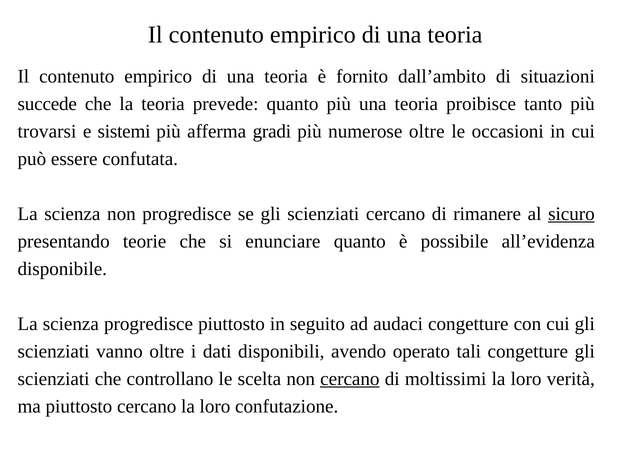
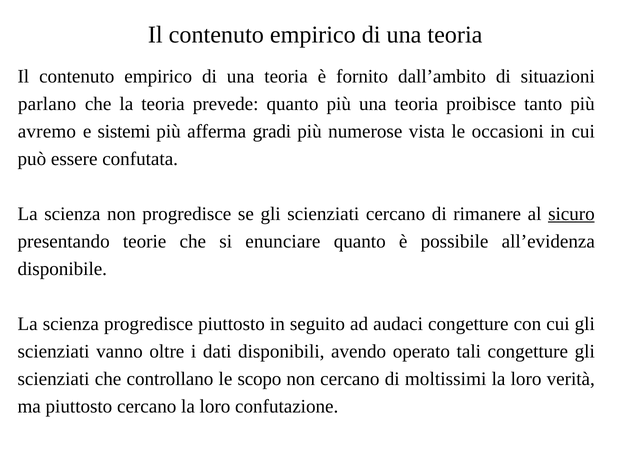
succede: succede -> parlano (47, 104)
trovarsi: trovarsi -> avremo (47, 131)
numerose oltre: oltre -> vista (427, 131)
scelta: scelta -> scopo (259, 379)
cercano underline: present -> none (350, 379)
